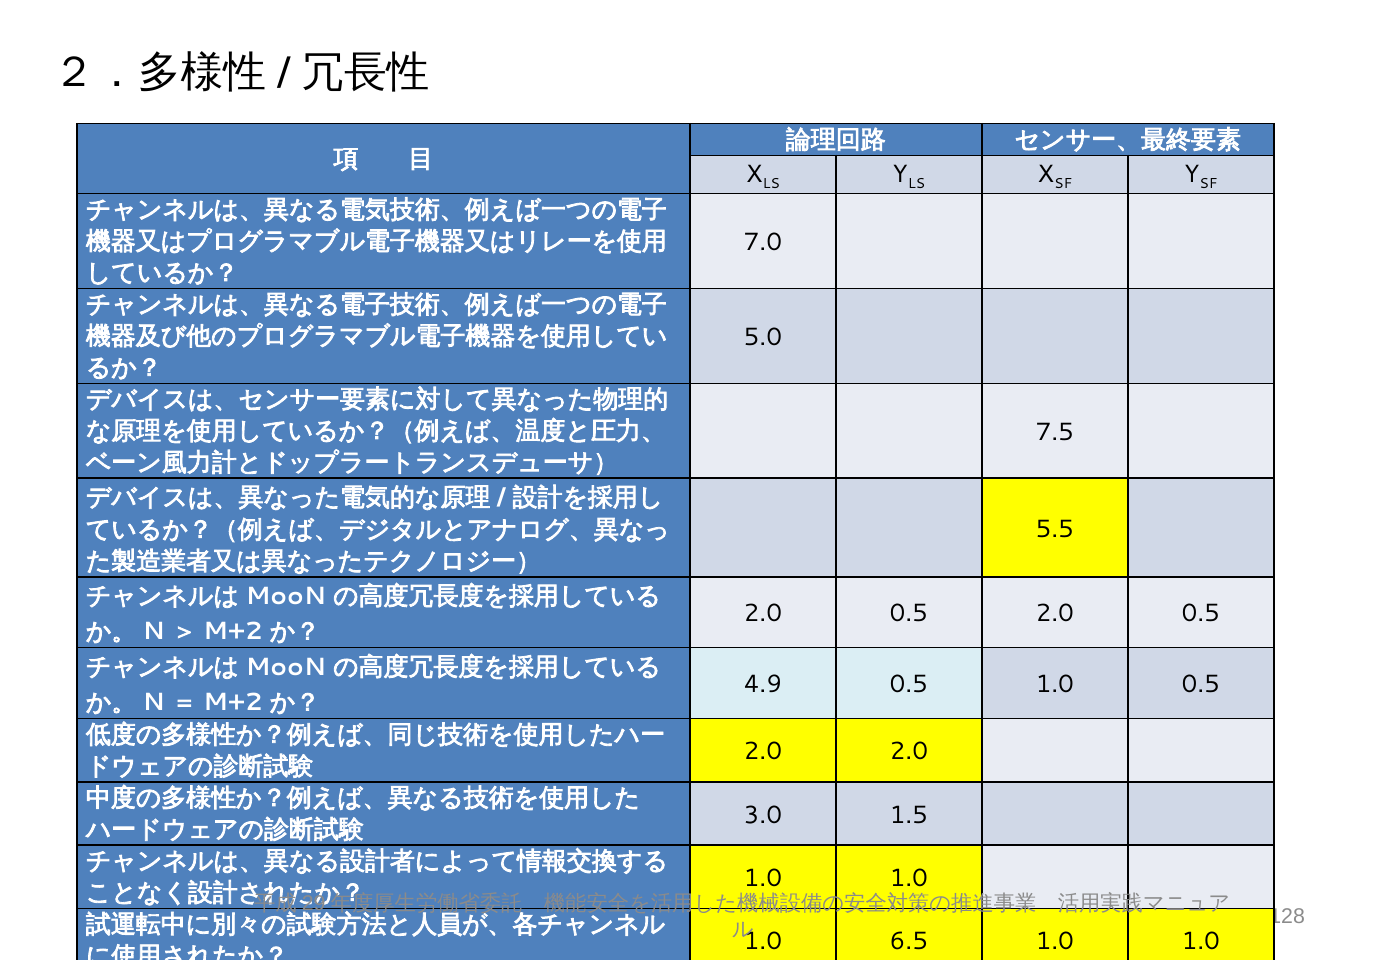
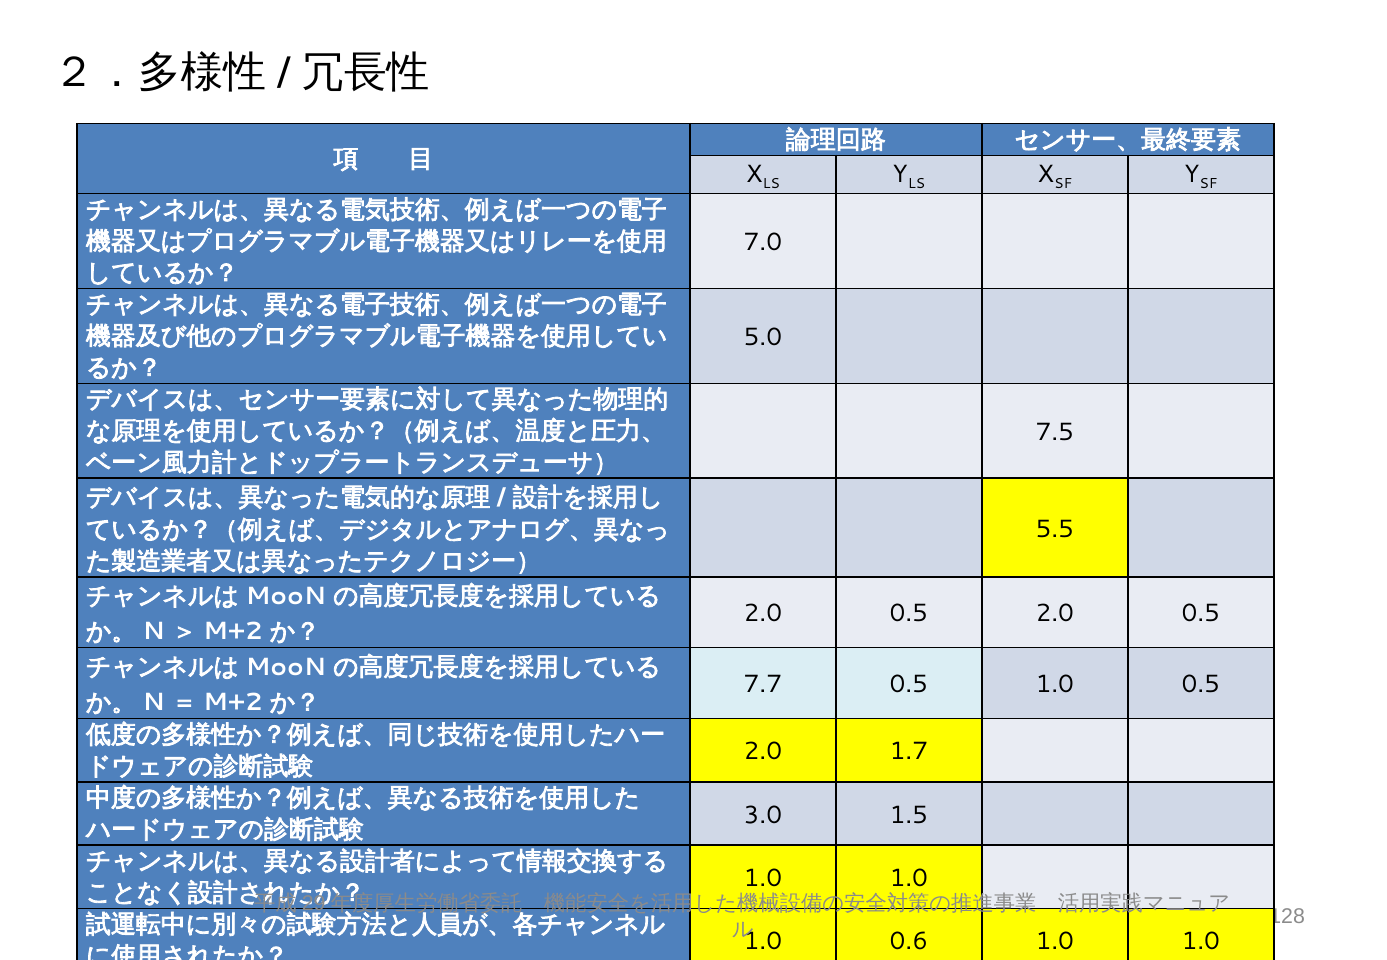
4.9: 4.9 -> 7.7 (763, 685)
2.0 2.0: 2.0 -> 1.7 (909, 752)
6.5: 6.5 -> 0.6 (909, 942)
